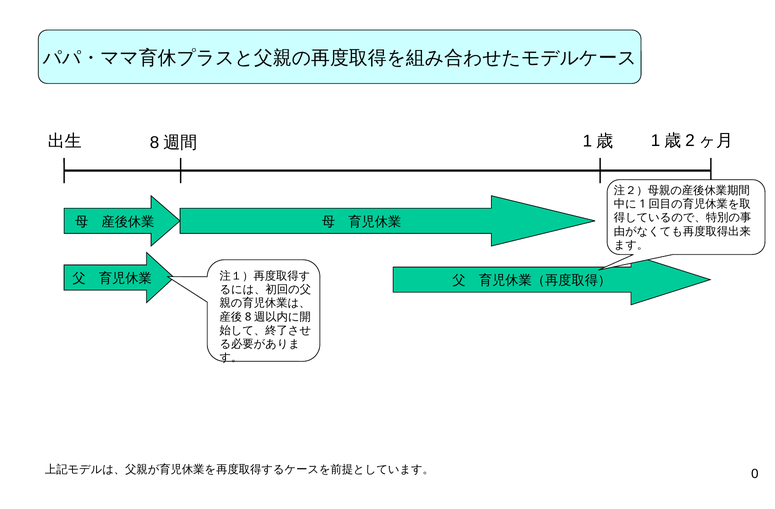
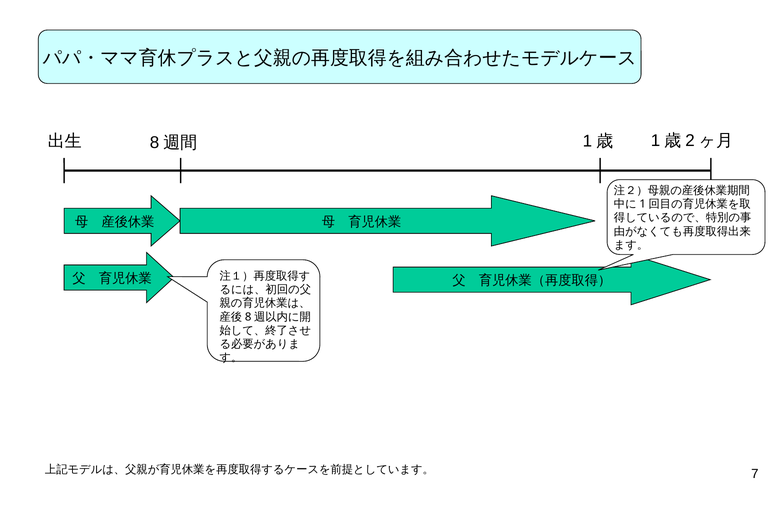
0: 0 -> 7 (755, 474)
